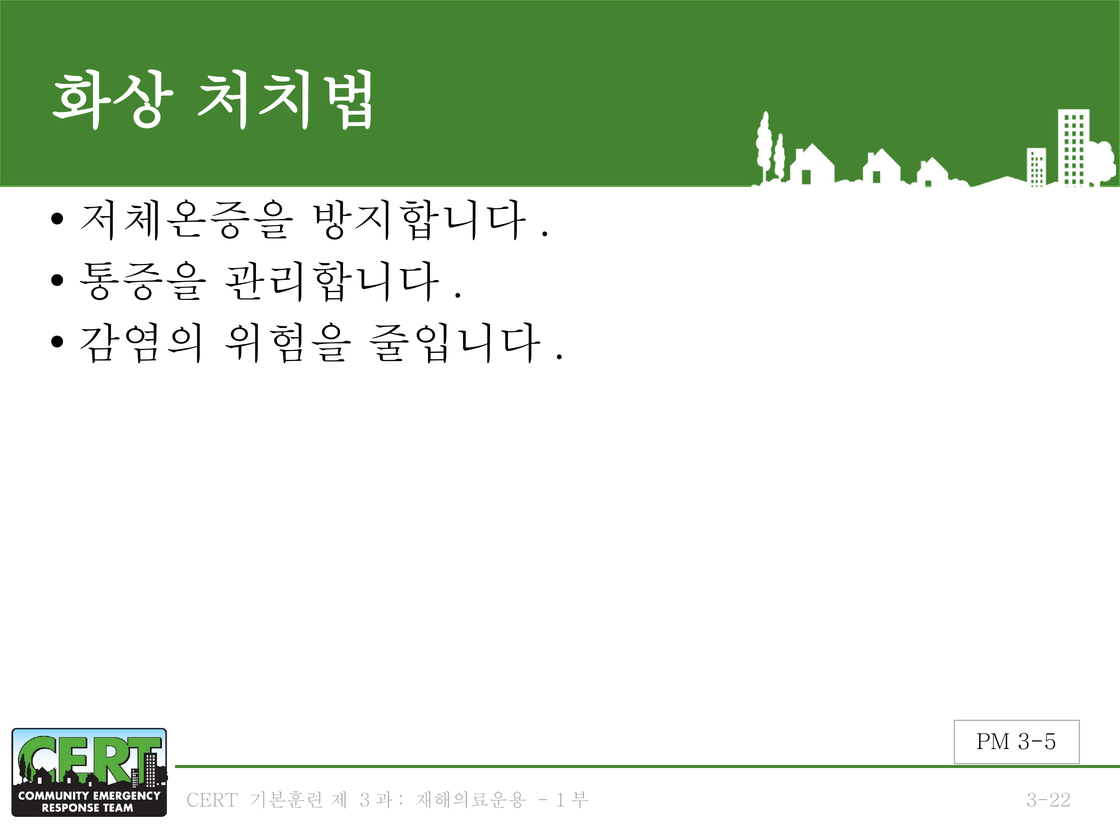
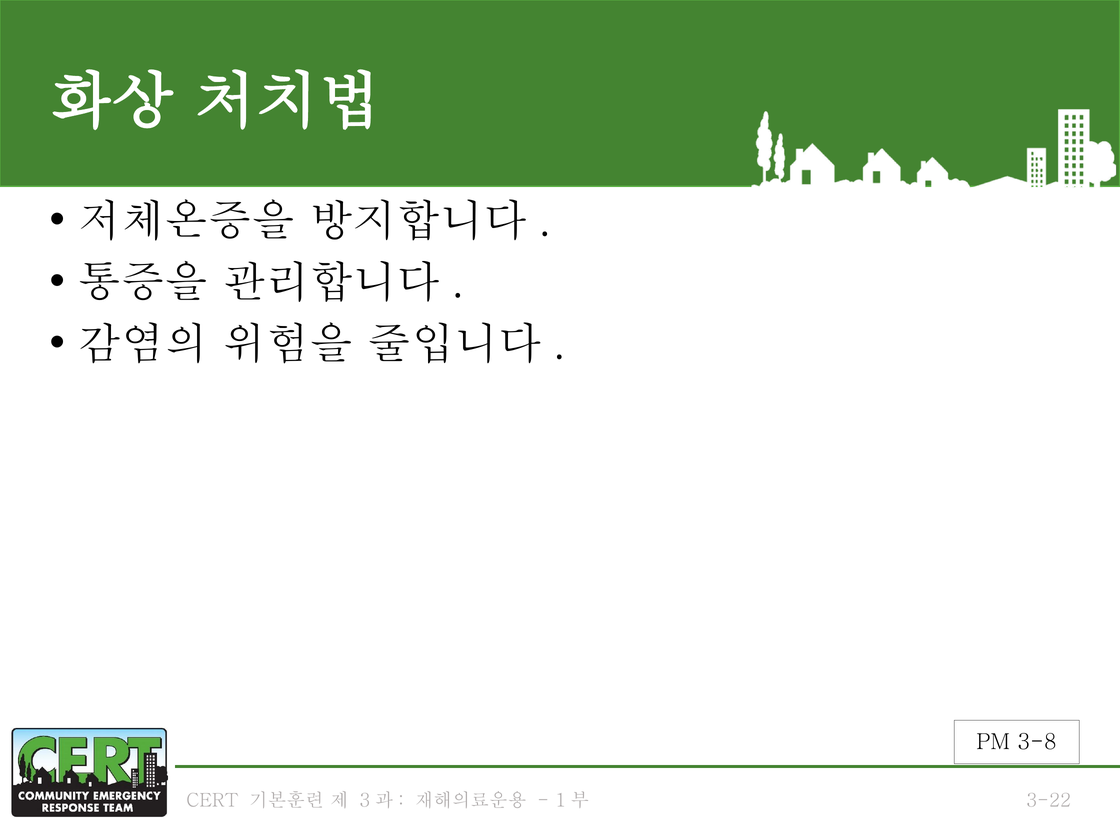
3-5: 3-5 -> 3-8 (1037, 742)
